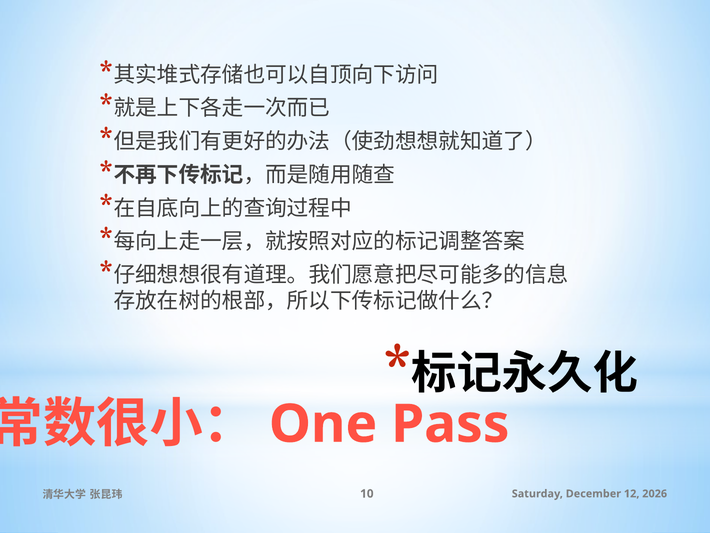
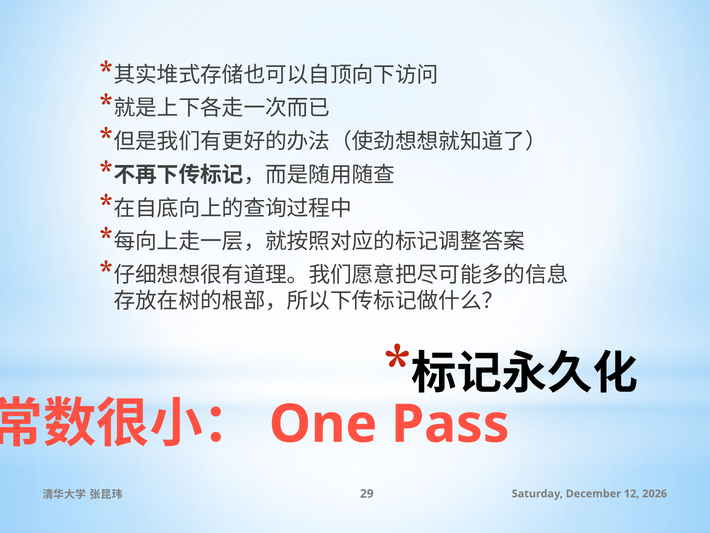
10: 10 -> 29 (367, 493)
